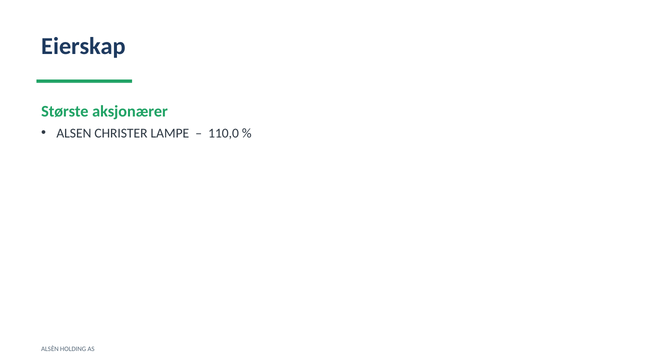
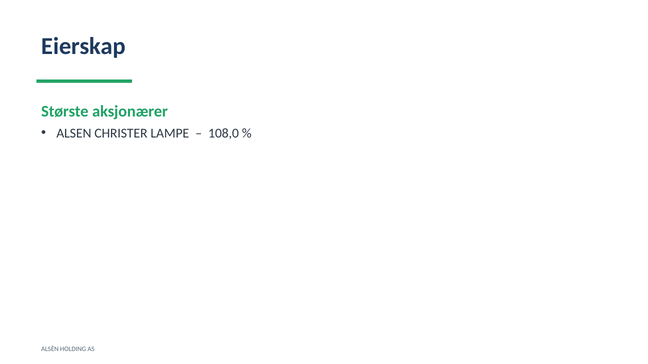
110,0: 110,0 -> 108,0 (224, 133)
